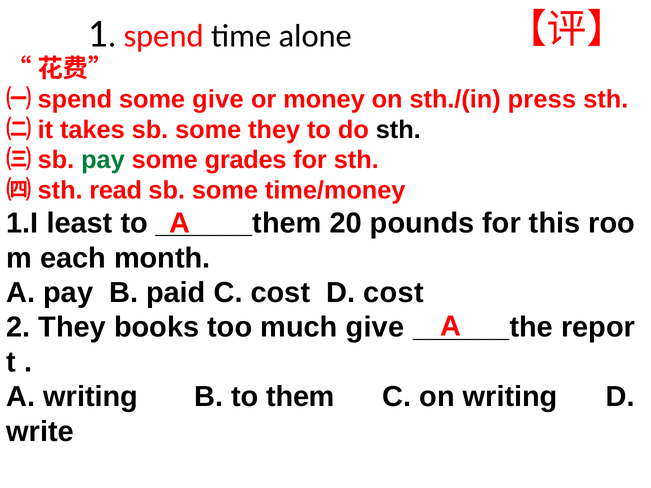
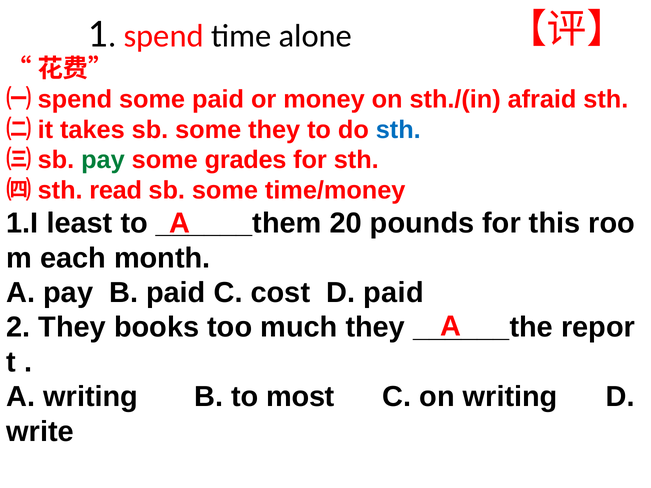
some give: give -> paid (218, 99)
press: press -> afraid (542, 99)
sth colour: black -> blue (398, 130)
D cost: cost -> paid (394, 293)
much give: give -> they (375, 328)
them: them -> most (300, 397)
